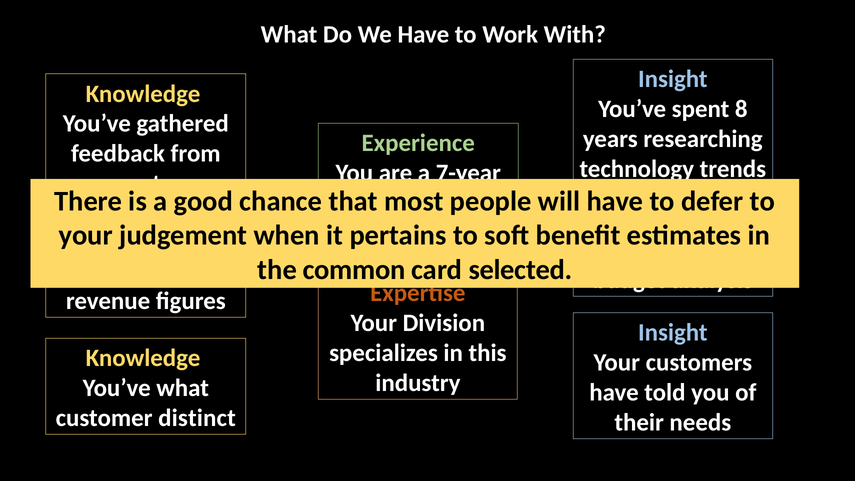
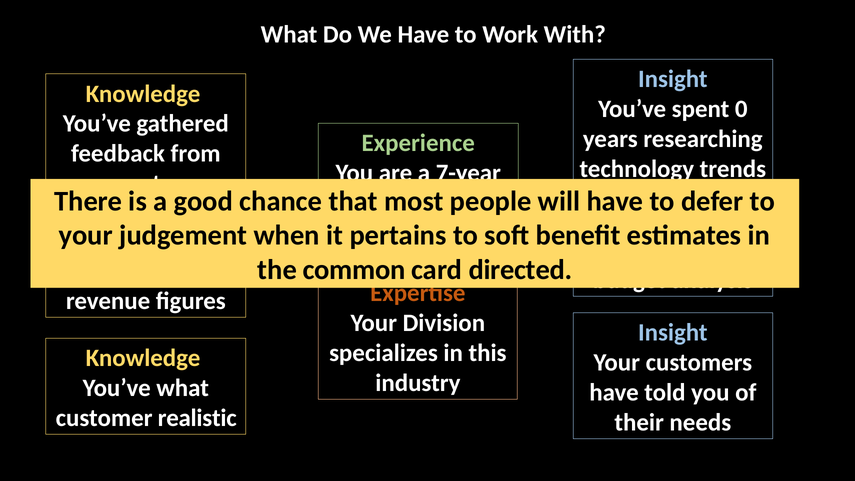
8: 8 -> 0 (741, 109)
selected: selected -> directed (520, 270)
distinct: distinct -> realistic (197, 418)
